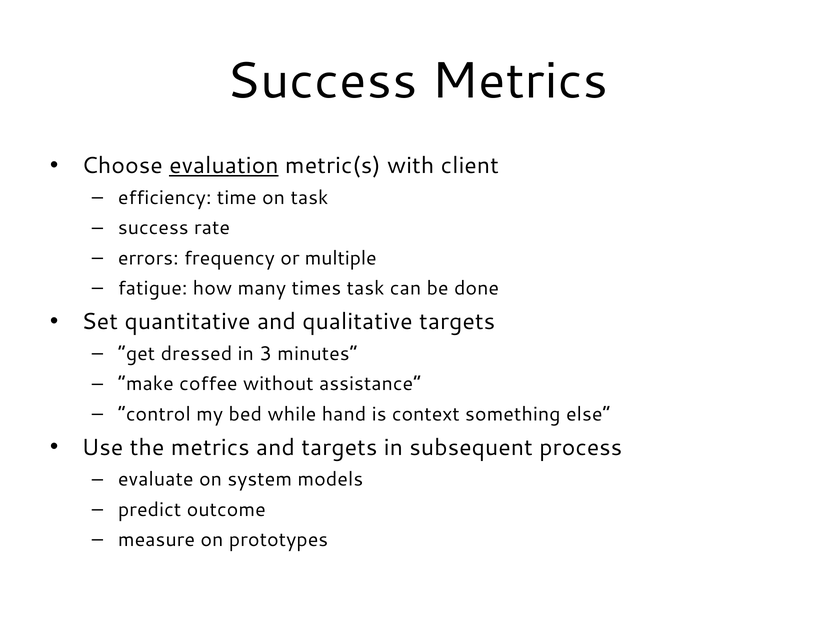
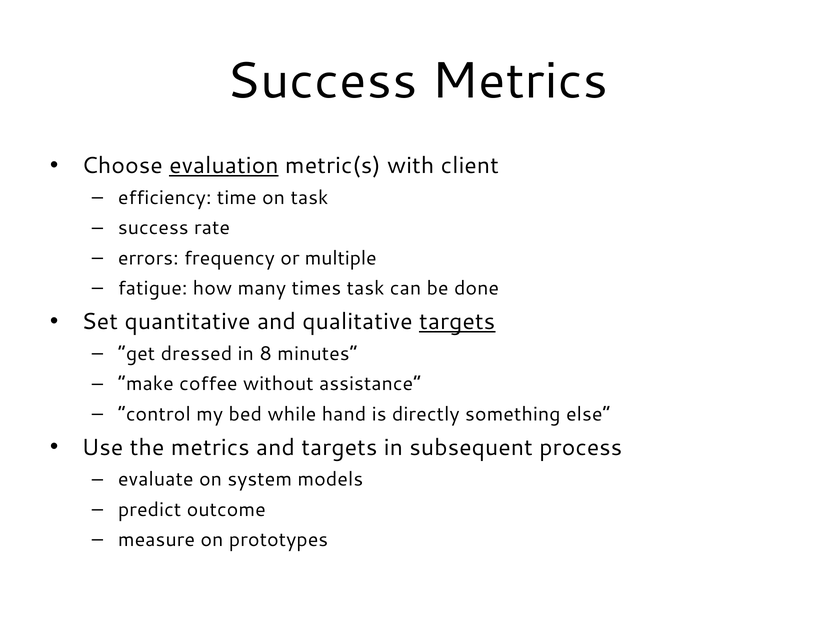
targets underline: none -> present (457, 322)
3: 3 -> 8 (266, 354)
context: context -> directly (426, 414)
